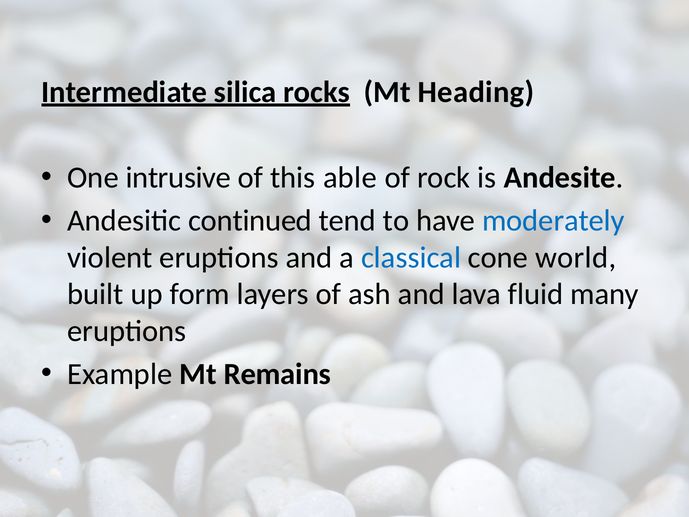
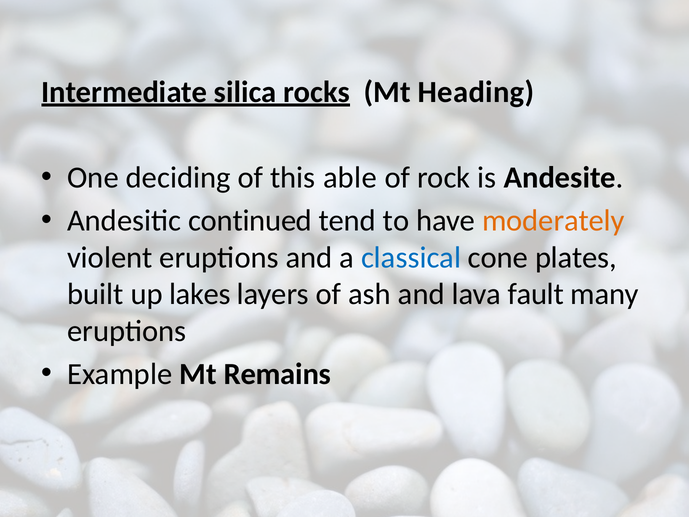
intrusive: intrusive -> deciding (178, 178)
moderately colour: blue -> orange (553, 221)
world: world -> plates (576, 257)
form: form -> lakes (200, 294)
fluid: fluid -> fault (536, 294)
